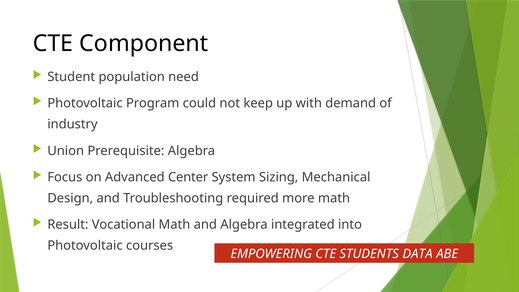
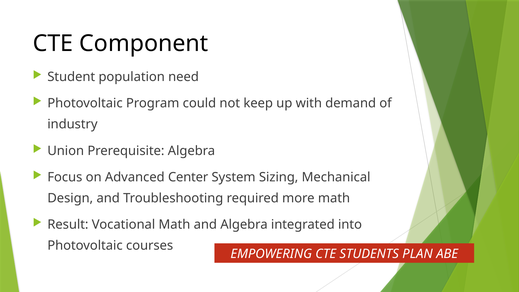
DATA: DATA -> PLAN (418, 254)
